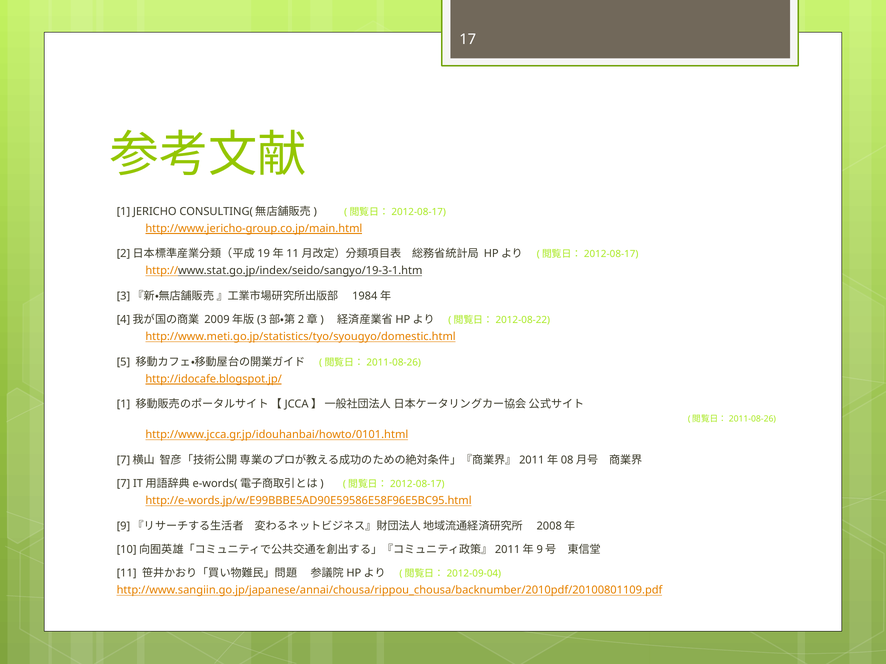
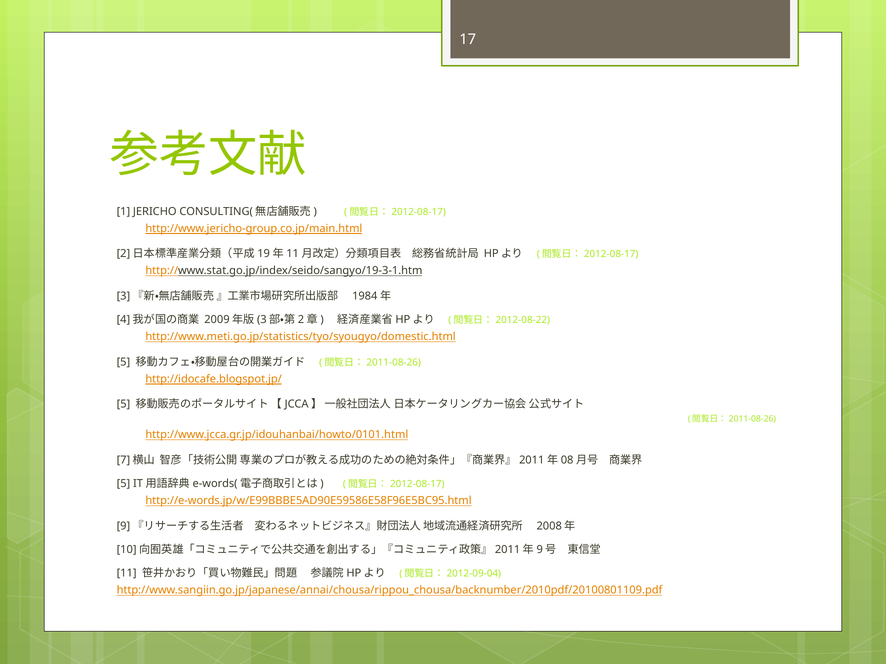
1: 1 -> 5 (123, 404)
7: 7 -> 5 (123, 484)
